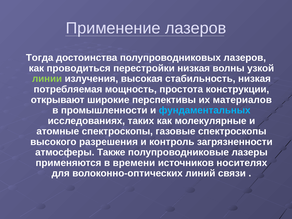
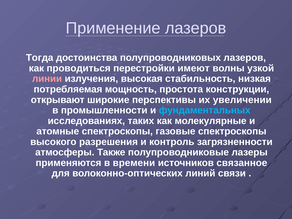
перестройки низкая: низкая -> имеют (194, 68)
линии colour: light green -> pink (47, 79)
материалов: материалов -> увеличении (242, 100)
носителях: носителях -> связанное (242, 163)
